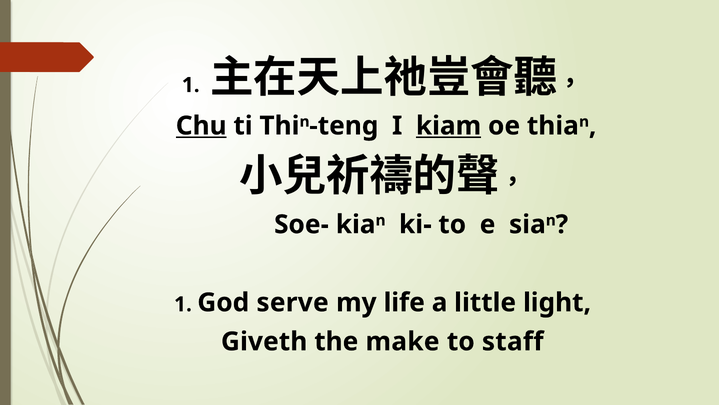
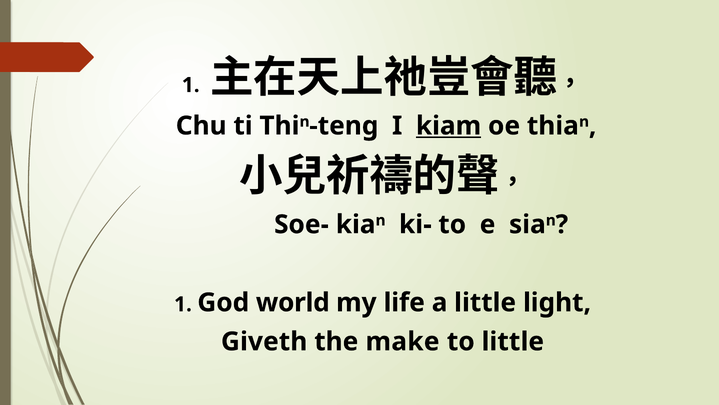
Chu underline: present -> none (201, 126)
serve: serve -> world (293, 302)
to staff: staff -> little (513, 341)
